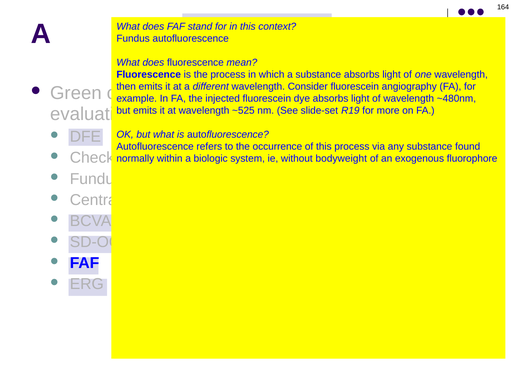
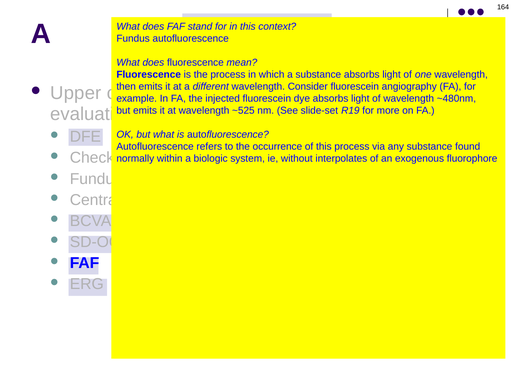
Green: Green -> Upper (76, 93)
bodyweight: bodyweight -> interpolates (341, 158)
